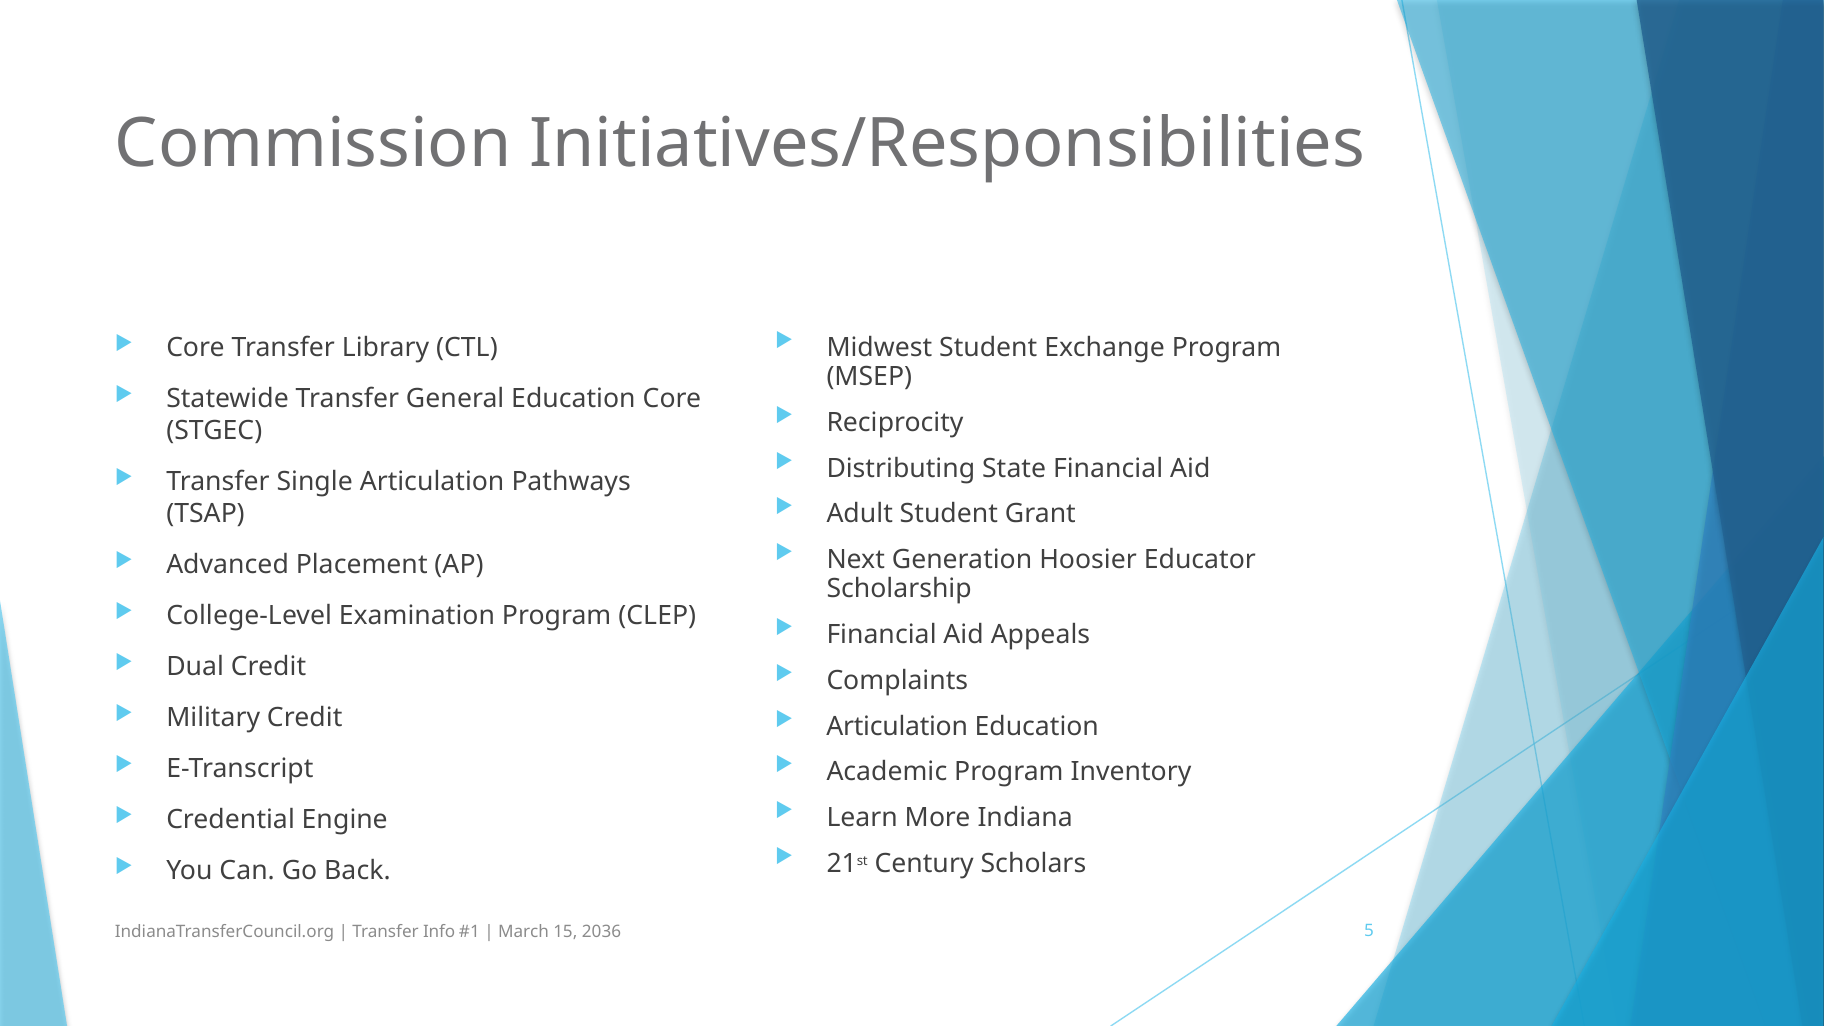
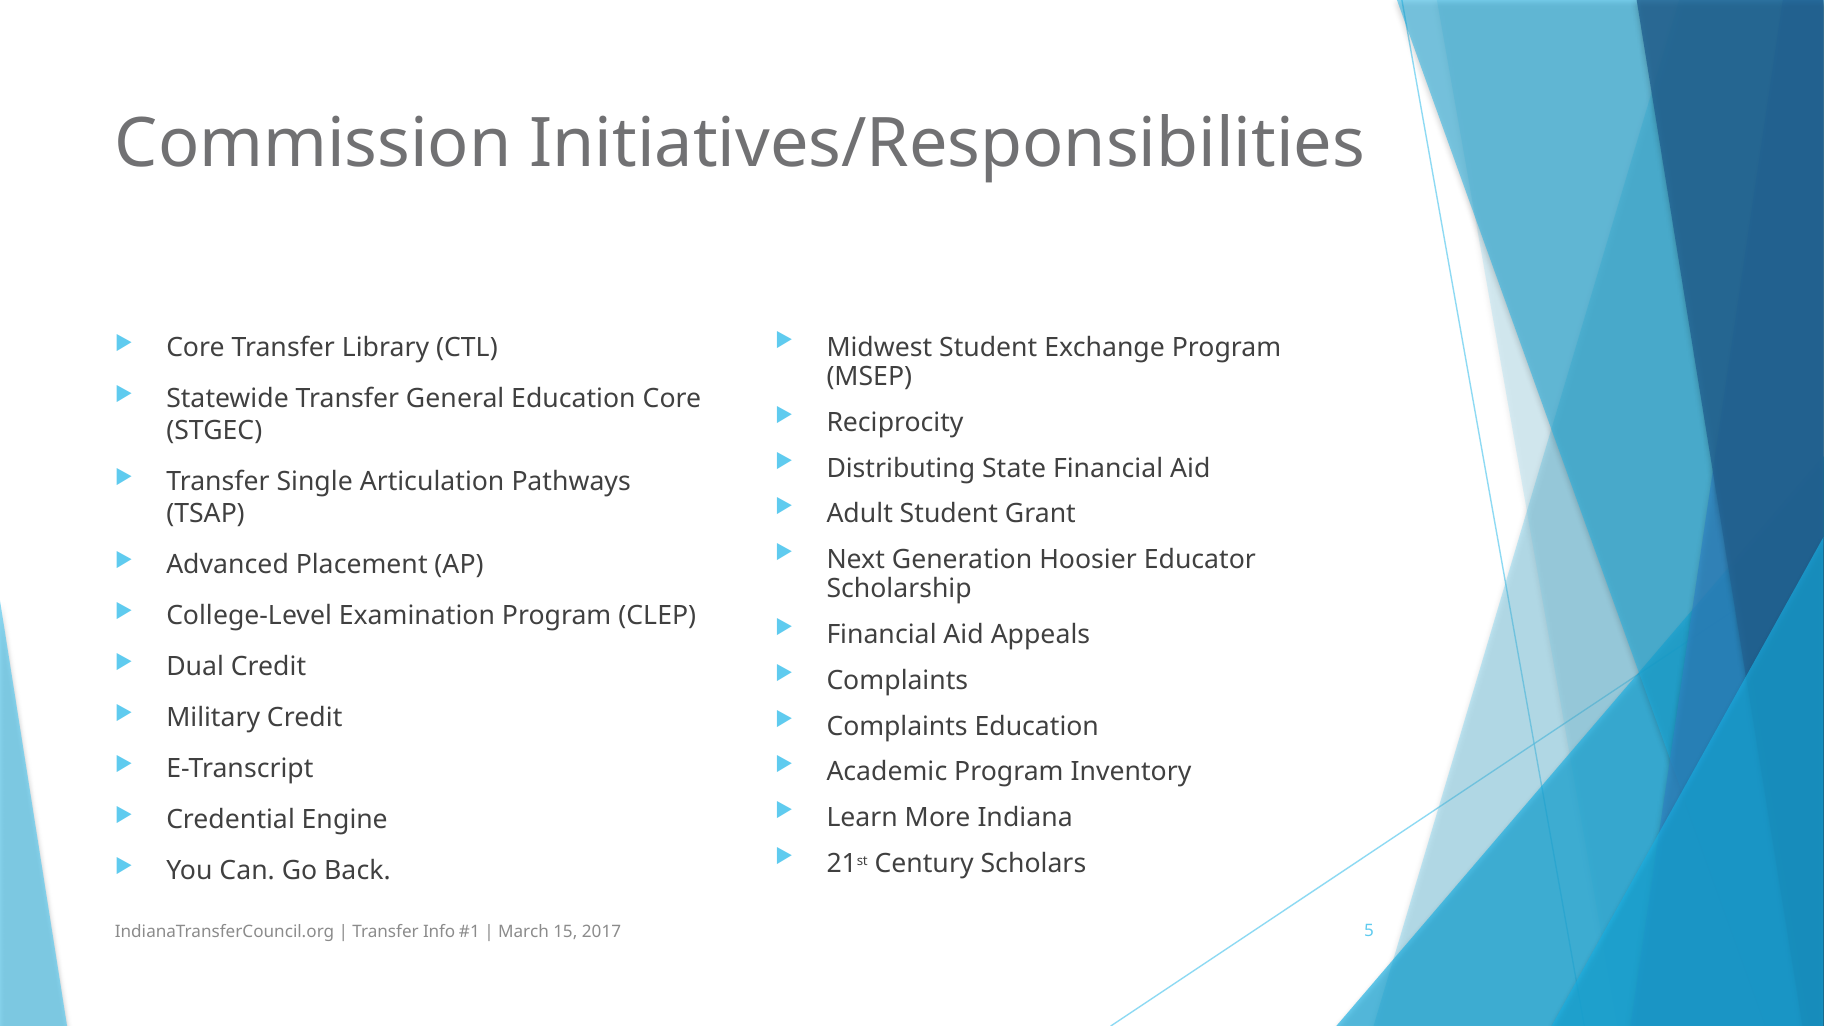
Articulation: Articulation -> Complaints (897, 726)
2036: 2036 -> 2017 (601, 932)
